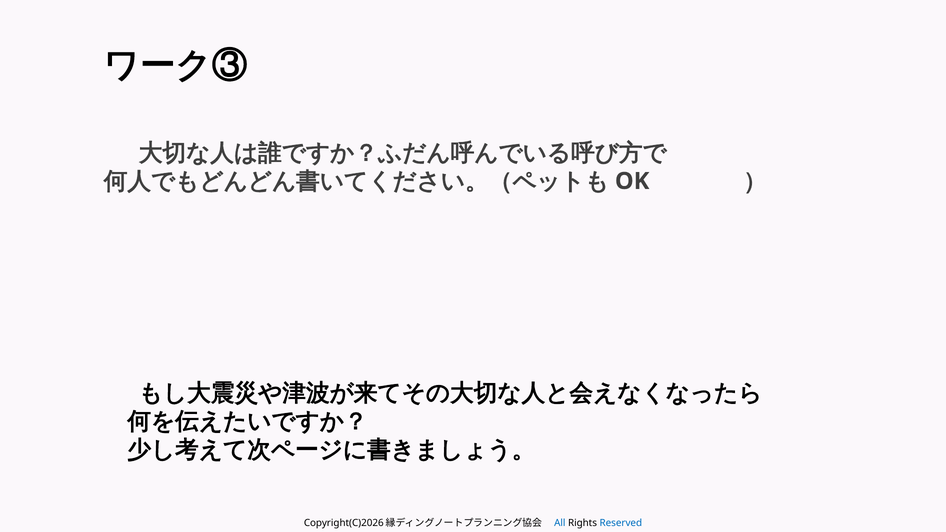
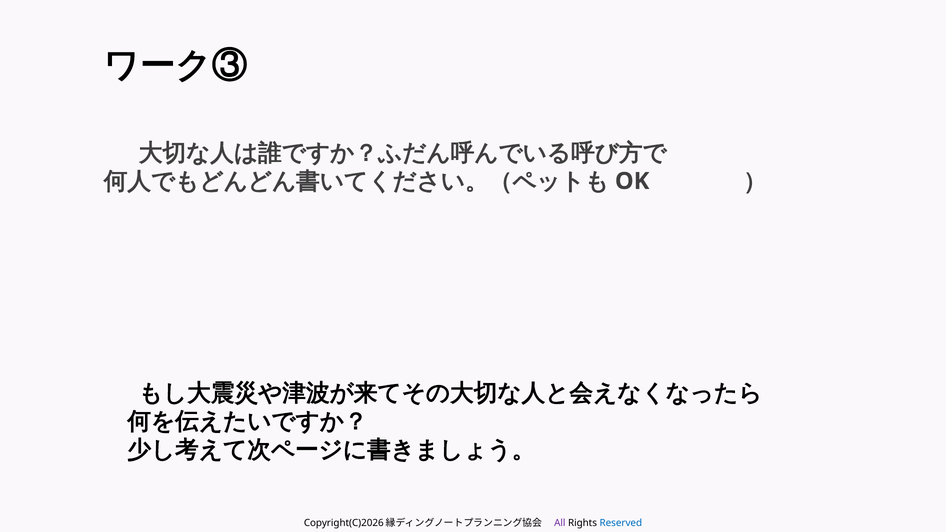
All colour: blue -> purple (560, 523)
